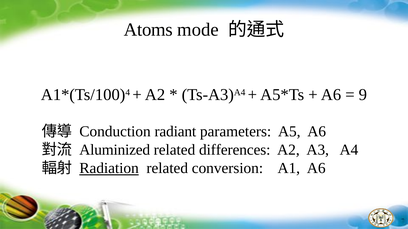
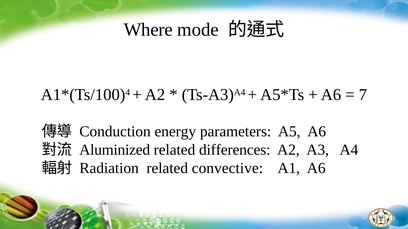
Atoms: Atoms -> Where (148, 30)
9: 9 -> 7 (363, 95)
radiant: radiant -> energy (175, 132)
Radiation underline: present -> none (109, 169)
conversion: conversion -> convective (227, 169)
